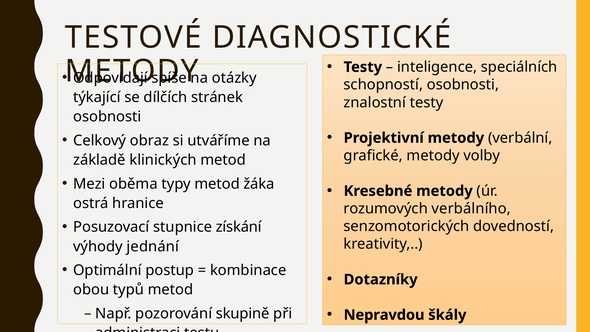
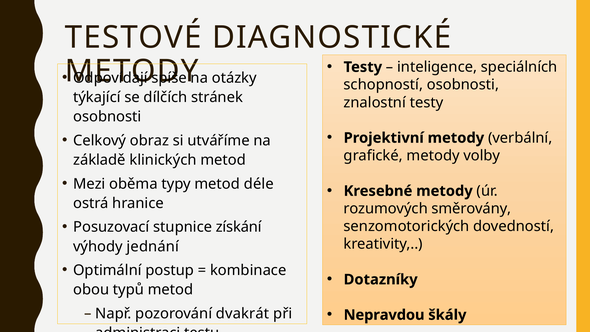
žáka: žáka -> déle (259, 184)
verbálního: verbálního -> směrovány (471, 209)
skupině: skupině -> dvakrát (243, 313)
